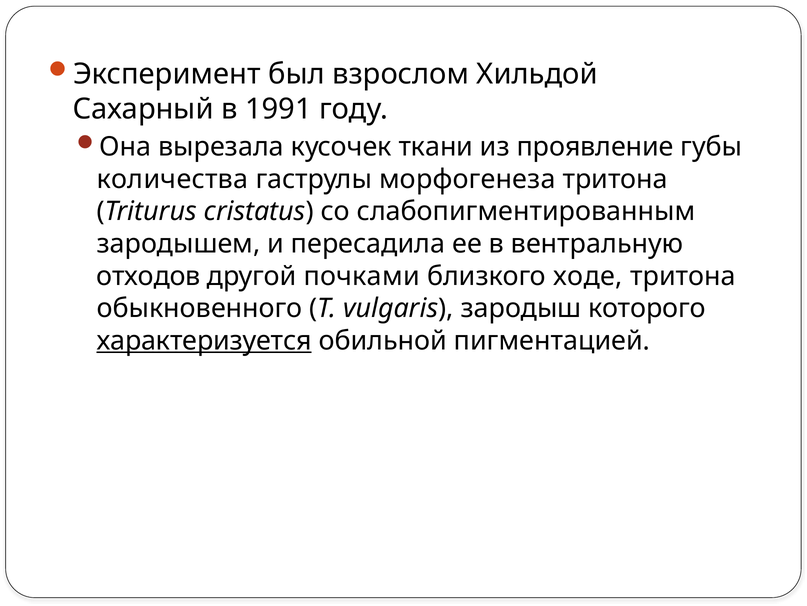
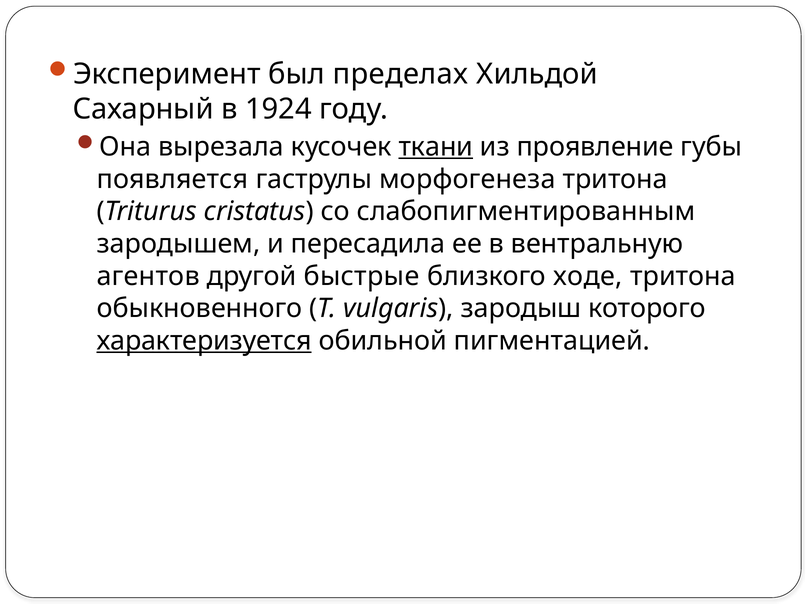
взрослом: взрослом -> пределах (400, 74)
1991: 1991 -> 1924 (278, 109)
ткани underline: none -> present (436, 147)
количества: количества -> появляется (173, 179)
отходов: отходов -> агентов (148, 276)
почками: почками -> быстрые (362, 276)
